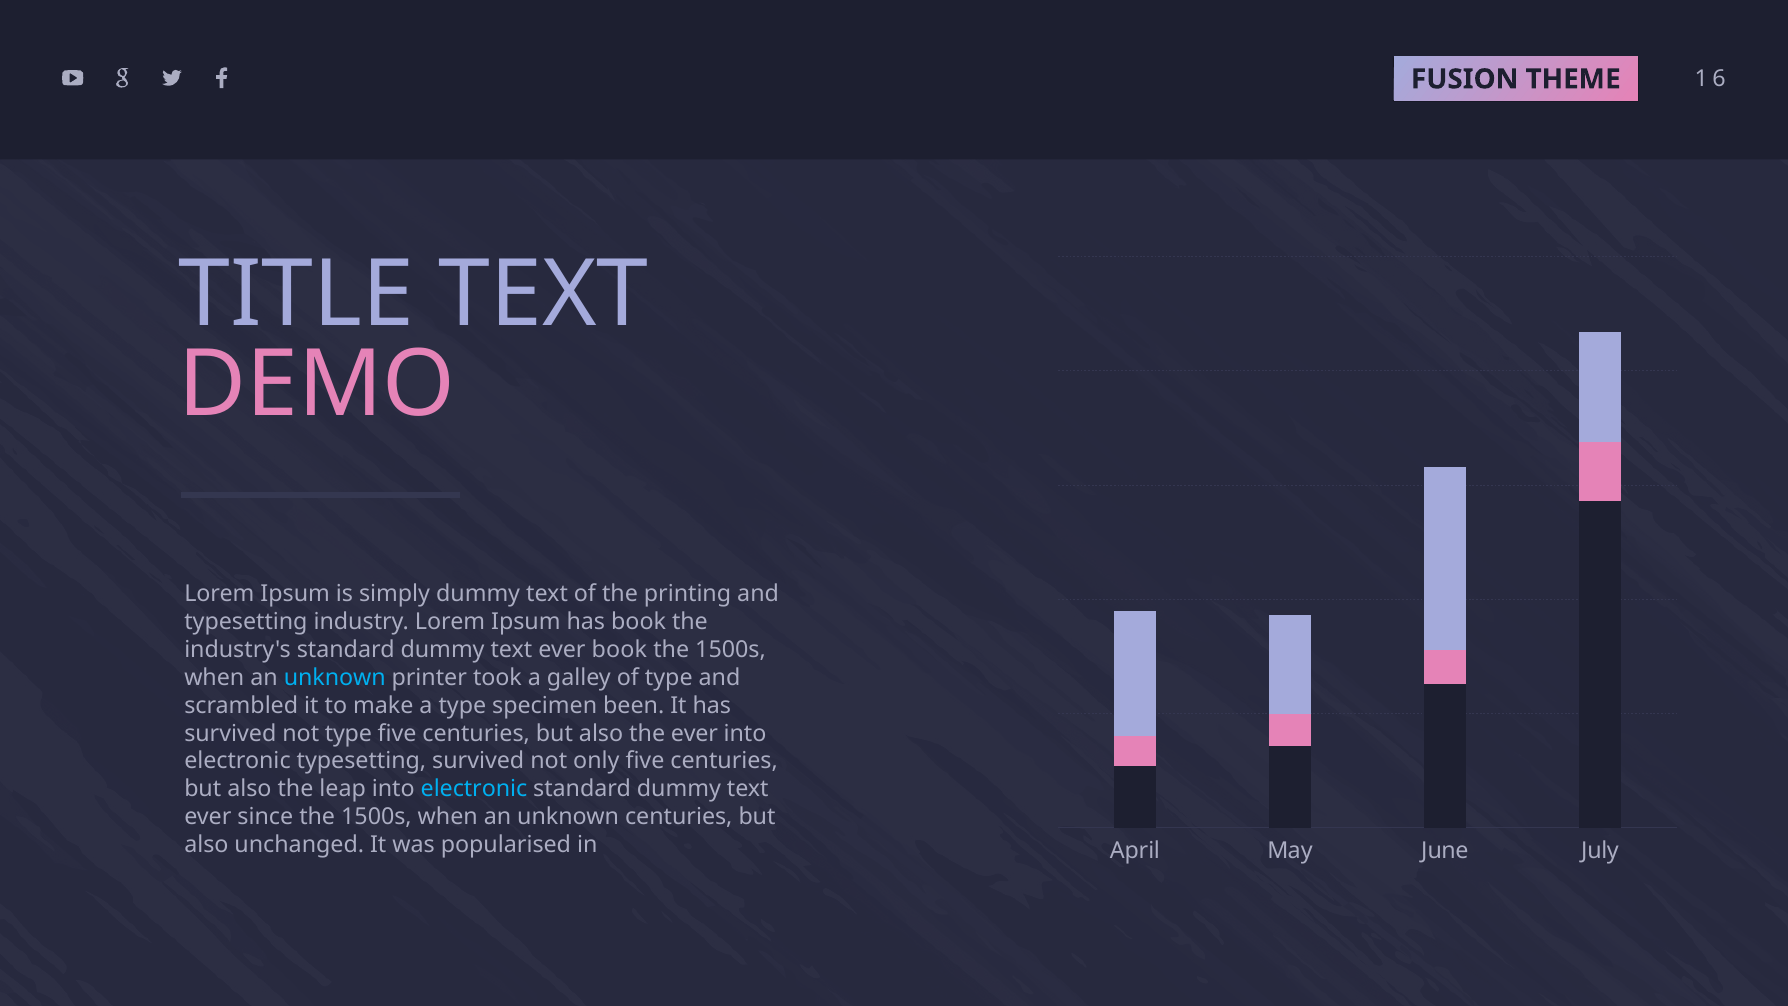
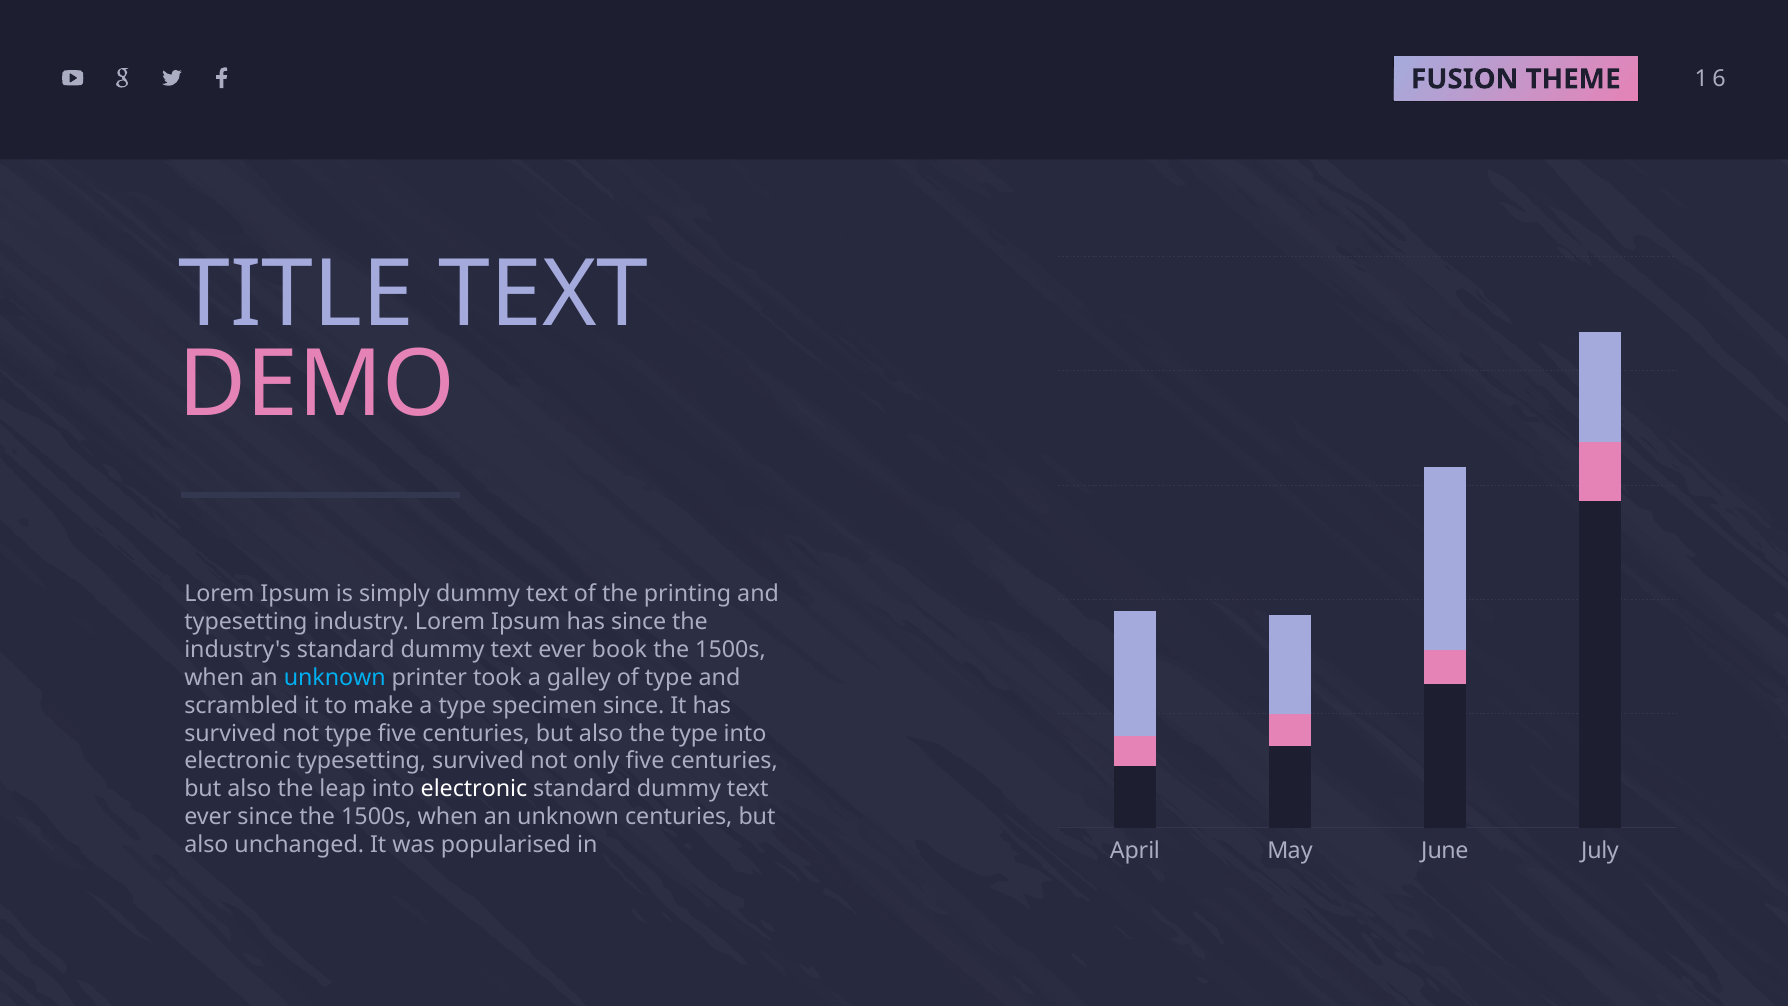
has book: book -> since (639, 622)
specimen been: been -> since (634, 705)
the ever: ever -> type (694, 733)
electronic colour: light blue -> white (474, 789)
